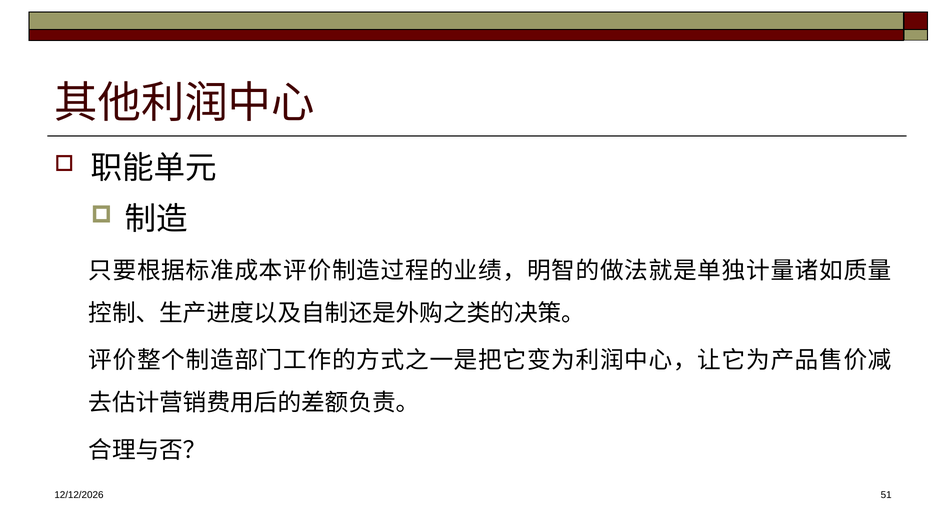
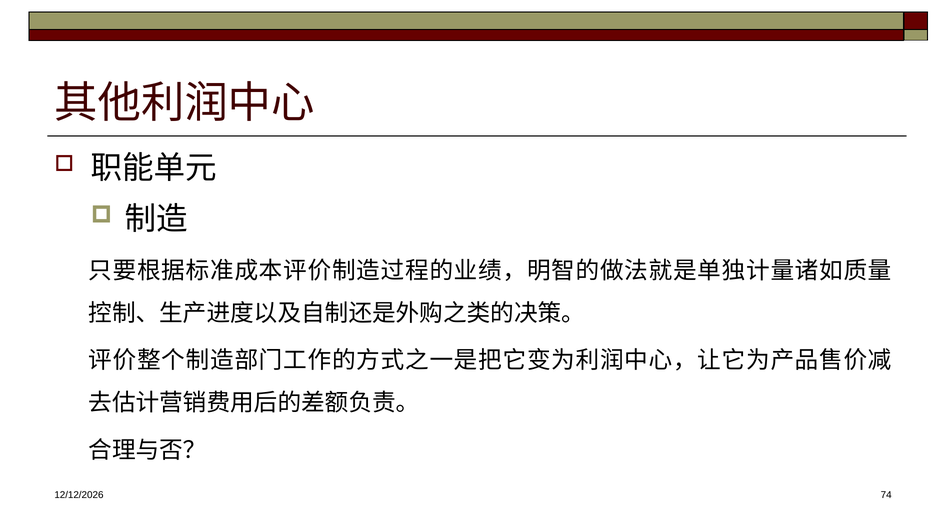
51: 51 -> 74 (886, 495)
